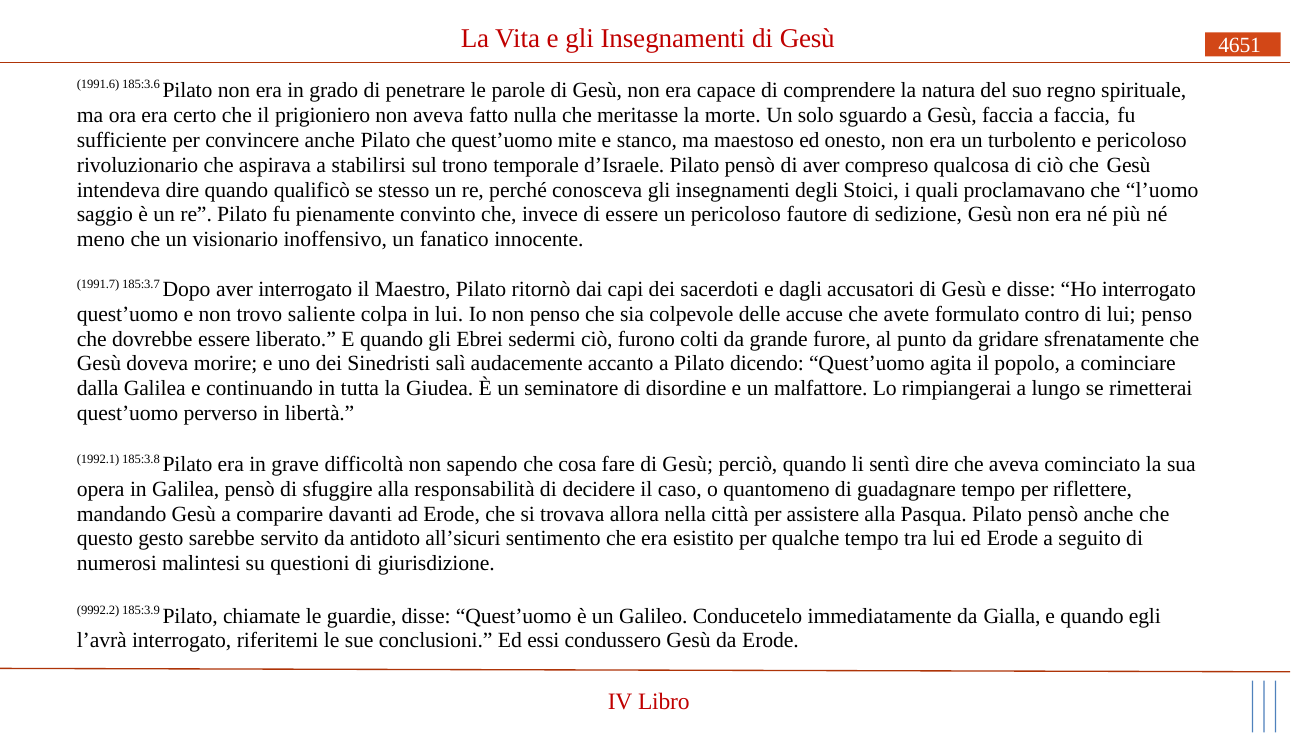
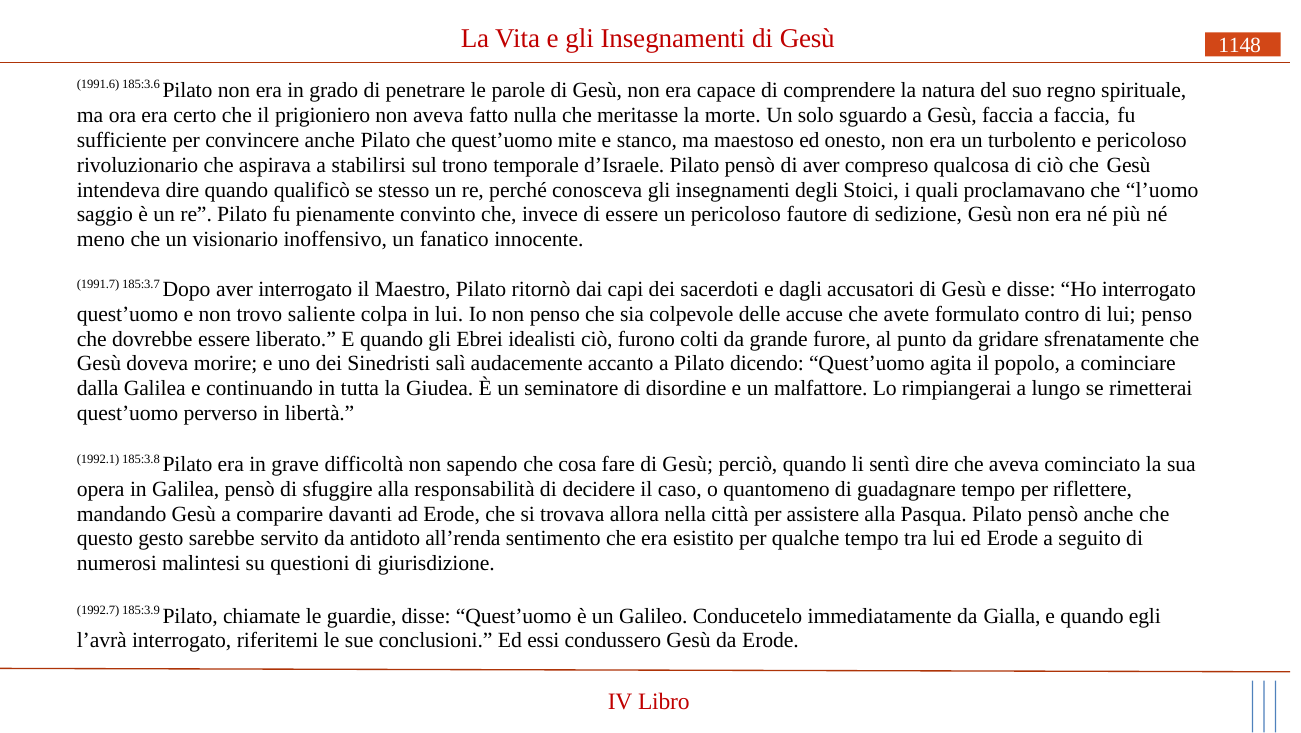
4651: 4651 -> 1148 (1240, 45)
sedermi: sedermi -> idealisti (542, 339)
all’sicuri: all’sicuri -> all’renda (463, 539)
9992.2: 9992.2 -> 1992.7 (98, 610)
